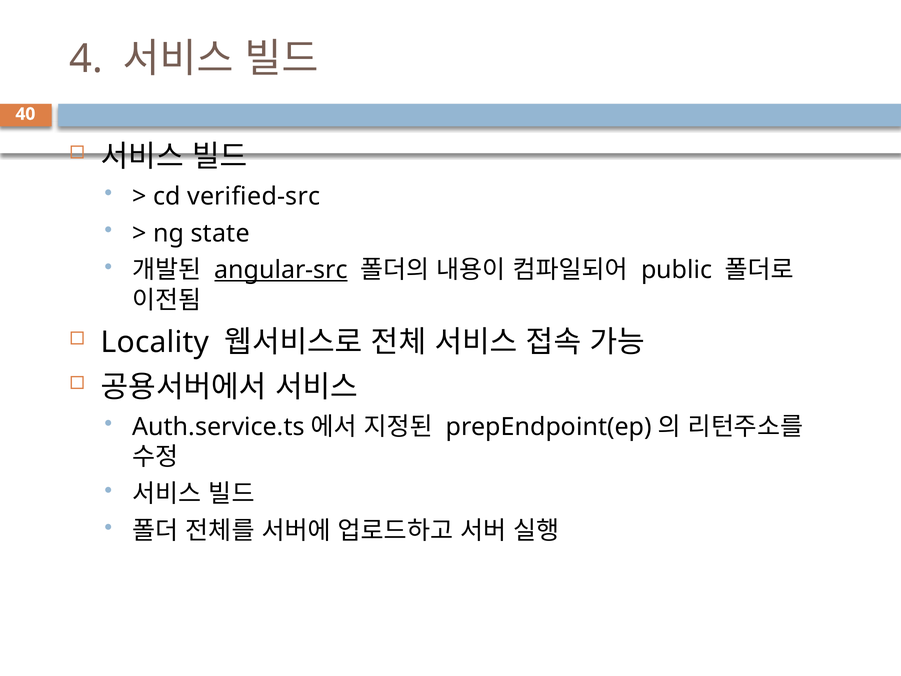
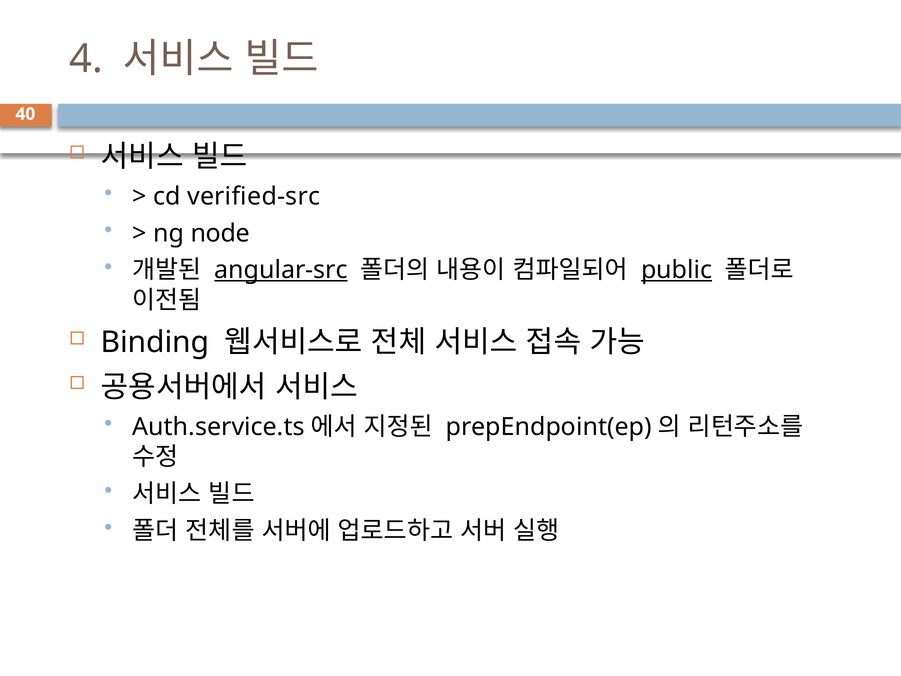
state: state -> node (220, 233)
public underline: none -> present (677, 270)
Locality: Locality -> Binding (155, 342)
